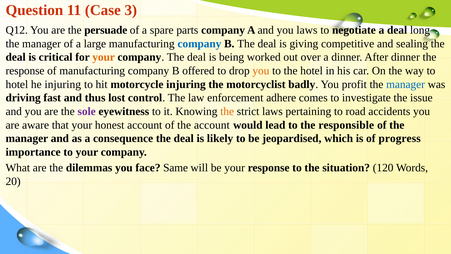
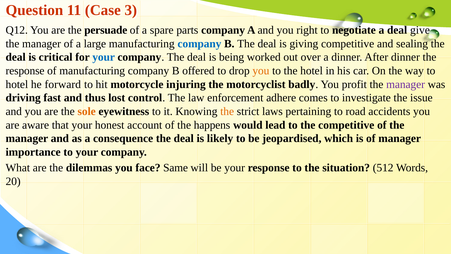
you laws: laws -> right (307, 30)
long: long -> give (420, 30)
your colour: orange -> blue (104, 57)
he injuring: injuring -> forward (63, 84)
manager colour: blue -> purple (406, 84)
sole colour: purple -> orange (87, 111)
the account: account -> happens (212, 125)
the responsible: responsible -> competitive (346, 125)
of progress: progress -> manager (400, 138)
120: 120 -> 512 (383, 168)
